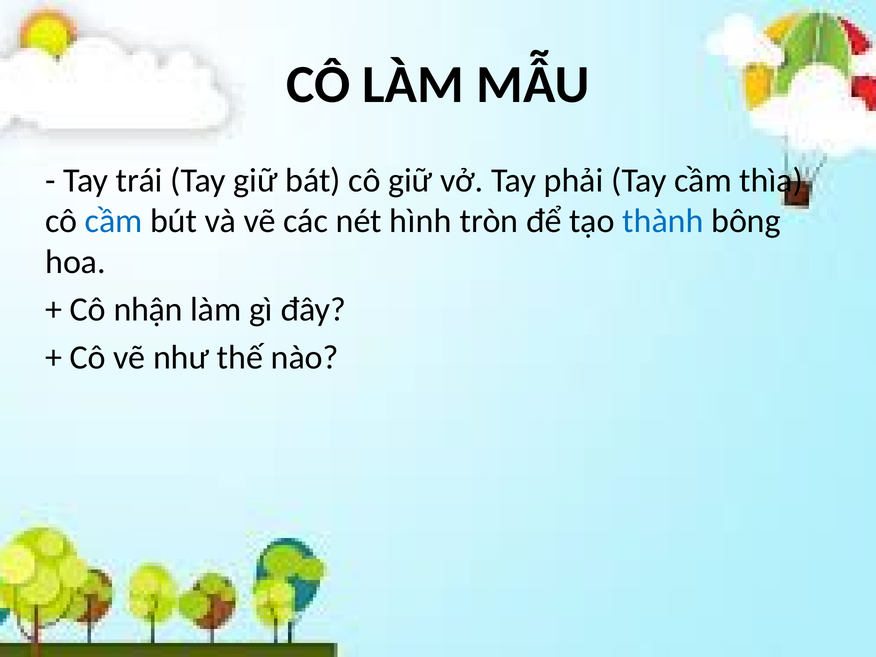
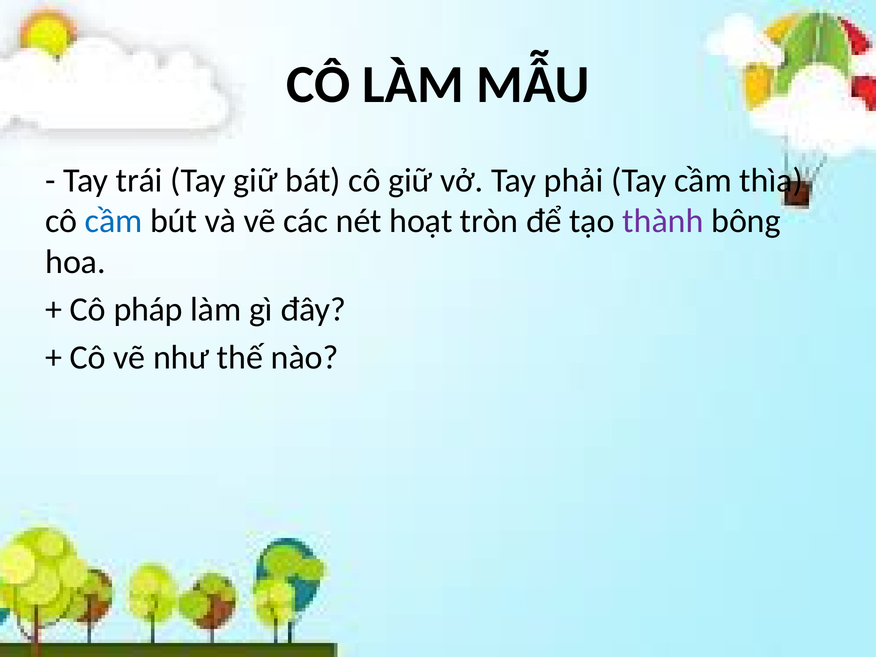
hình: hình -> hoạt (421, 221)
thành colour: blue -> purple (663, 221)
nhận: nhận -> pháp (148, 310)
